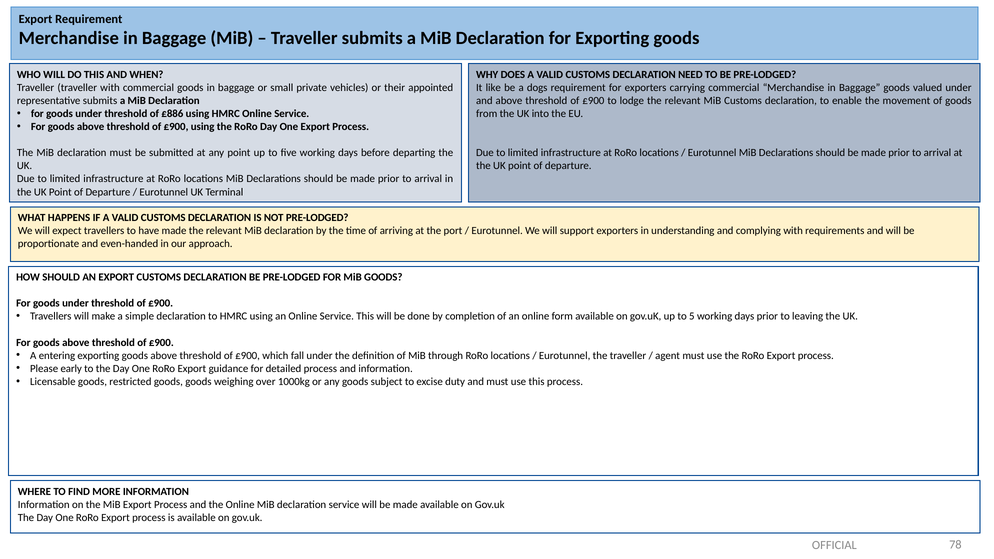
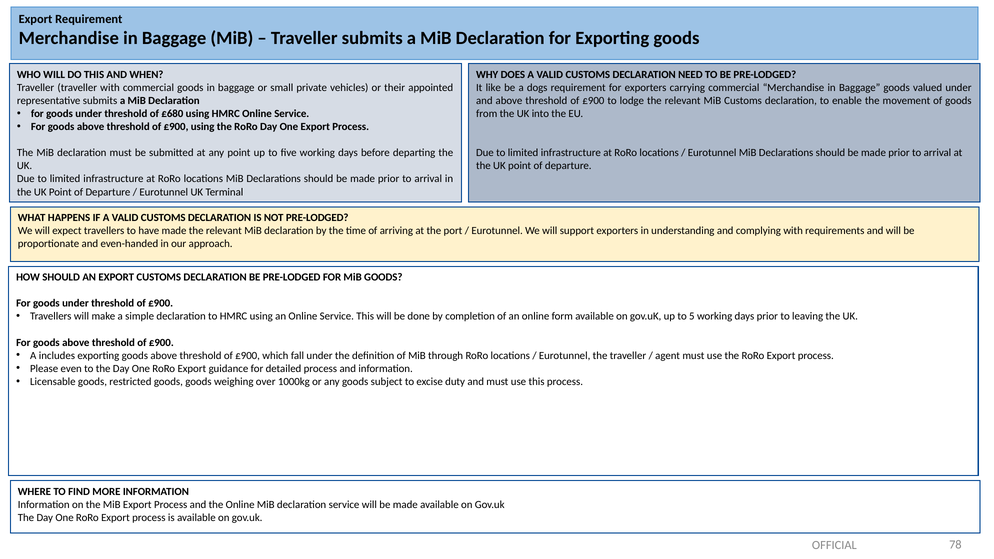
£886: £886 -> £680 (172, 114)
entering: entering -> includes (57, 356)
early: early -> even (71, 369)
